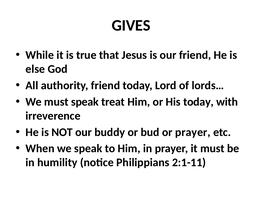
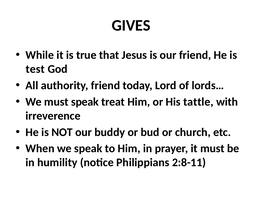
else: else -> test (35, 69)
His today: today -> tattle (198, 102)
or prayer: prayer -> church (193, 132)
2:1-11: 2:1-11 -> 2:8-11 (189, 162)
